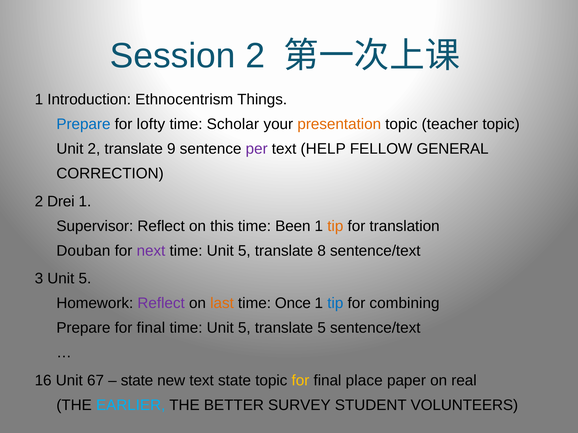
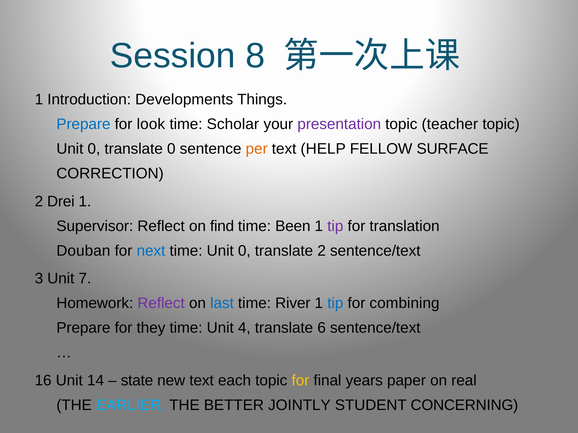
Session 2: 2 -> 8 (255, 56)
Ethnocentrism: Ethnocentrism -> Developments (184, 100)
lofty: lofty -> look (151, 124)
presentation colour: orange -> purple (339, 124)
2: 2 -> 0 (94, 149)
translate 9: 9 -> 0 (171, 149)
per colour: purple -> orange (257, 149)
GENERAL: GENERAL -> SURFACE (453, 149)
this: this -> find (222, 226)
tip colour: orange -> purple (335, 226)
next colour: purple -> blue (151, 251)
5: 5 -> 0 (244, 251)
translate 8: 8 -> 2 (322, 251)
3 Unit 5: 5 -> 7 (85, 279)
last colour: orange -> blue (222, 304)
Once: Once -> River (293, 304)
Prepare for final: final -> they (151, 328)
5: 5 -> 4 (244, 328)
translate 5: 5 -> 6 (322, 328)
67: 67 -> 14 (96, 381)
text state: state -> each (235, 381)
place: place -> years (364, 381)
SURVEY: SURVEY -> JOINTLY (299, 405)
VOLUNTEERS: VOLUNTEERS -> CONCERNING (464, 405)
